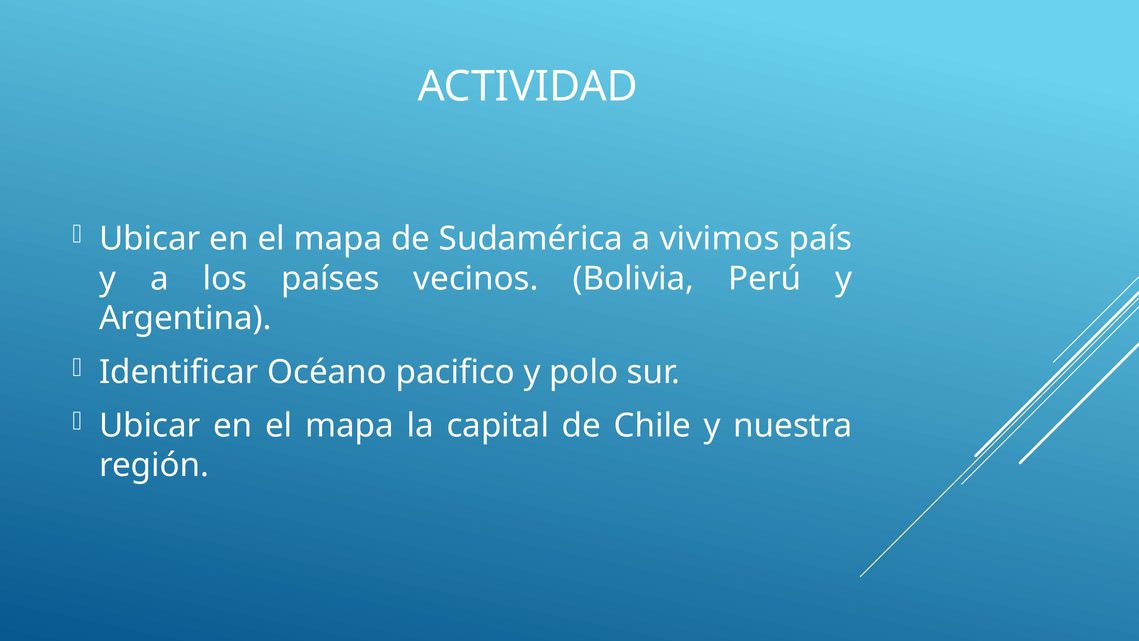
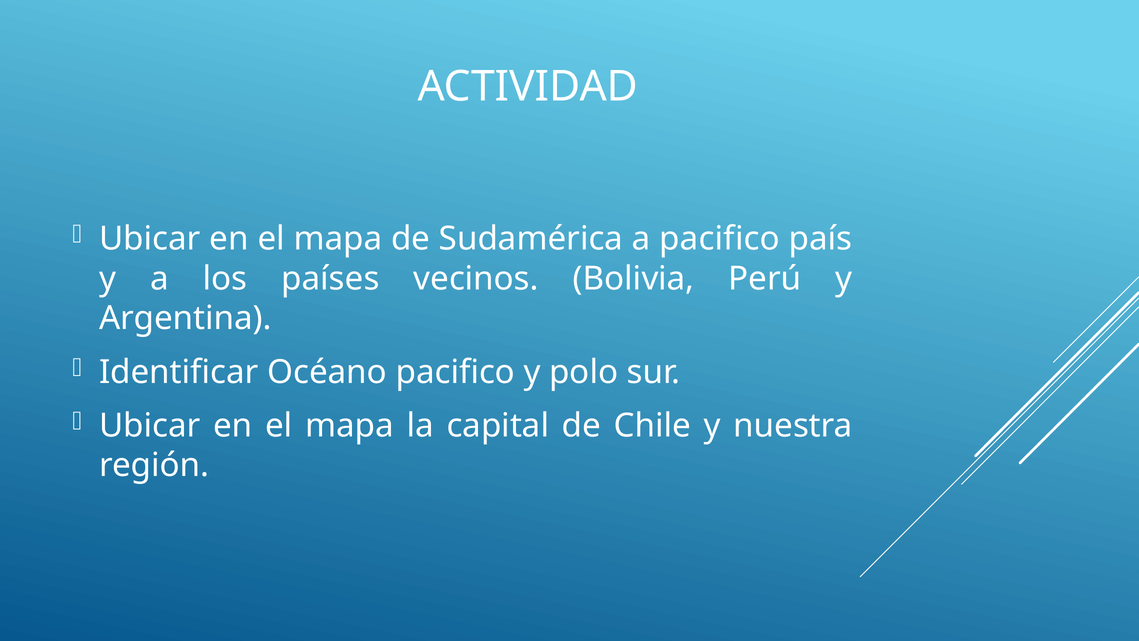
a vivimos: vivimos -> pacifico (720, 239)
